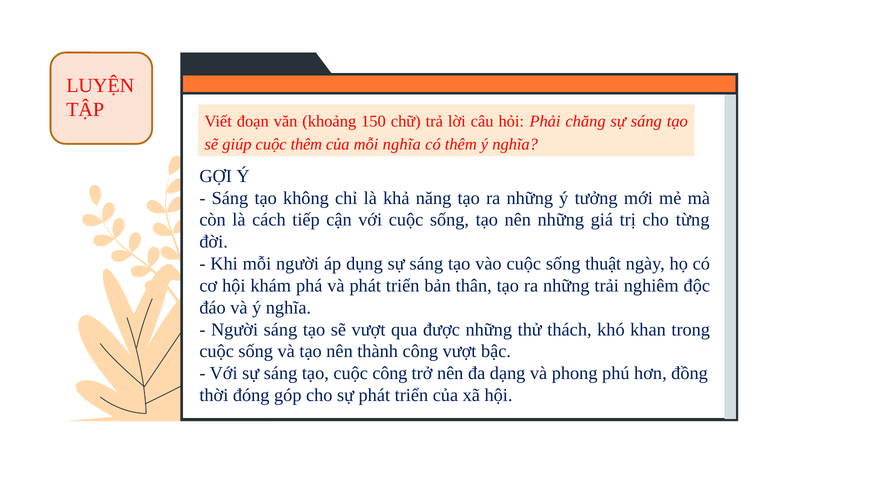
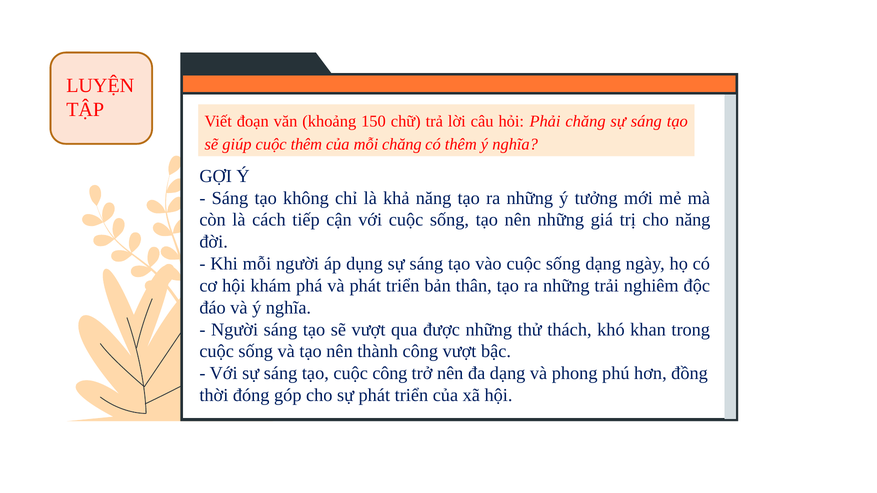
mỗi nghĩa: nghĩa -> chăng (402, 144)
cho từng: từng -> năng (693, 220)
sống thuật: thuật -> dạng (603, 264)
